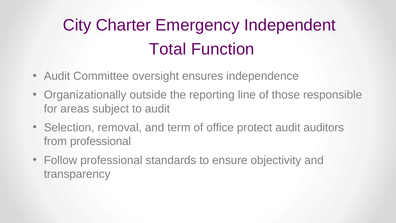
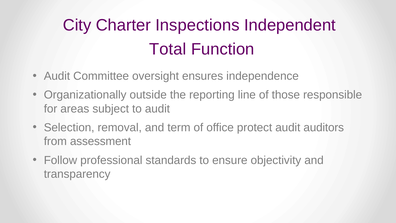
Emergency: Emergency -> Inspections (197, 25)
from professional: professional -> assessment (100, 141)
